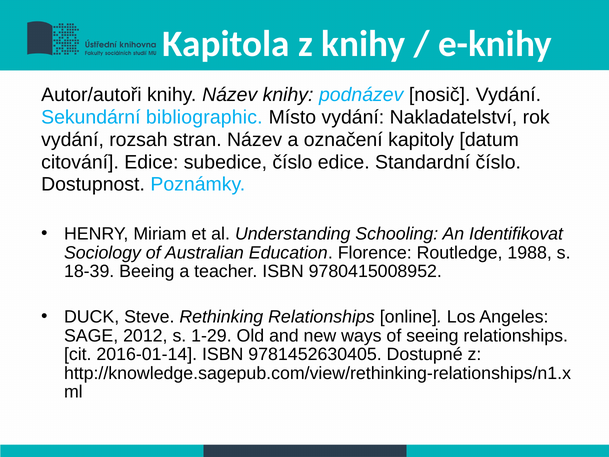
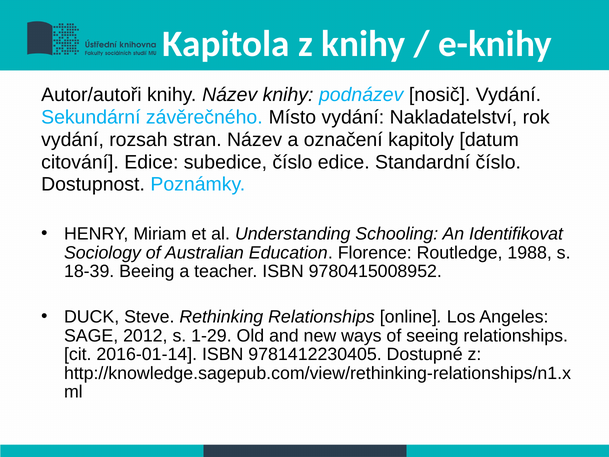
bibliographic: bibliographic -> závěrečného (204, 117)
9781452630405: 9781452630405 -> 9781412230405 (315, 354)
